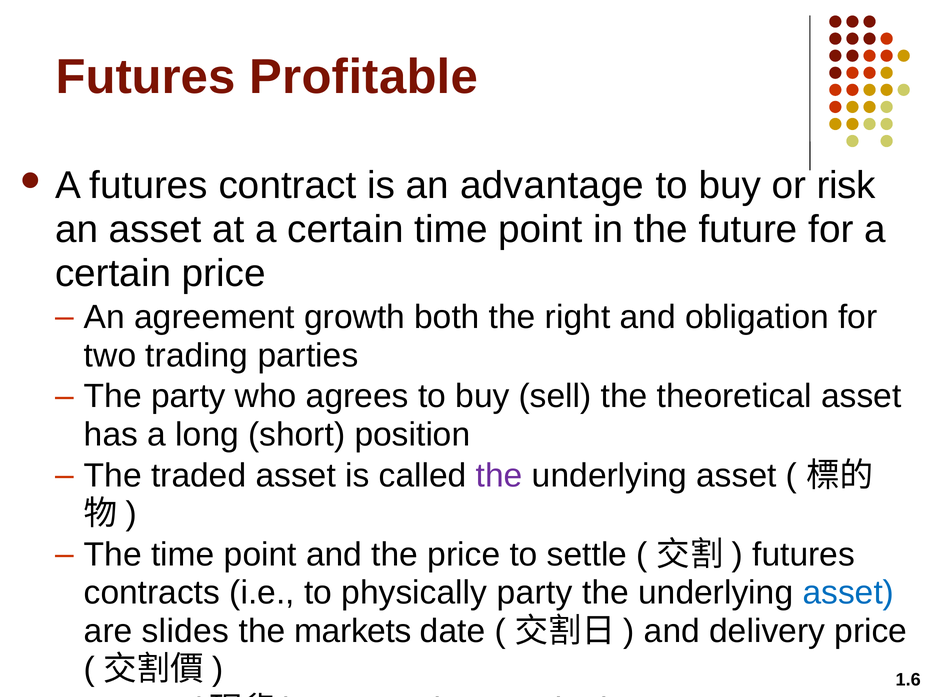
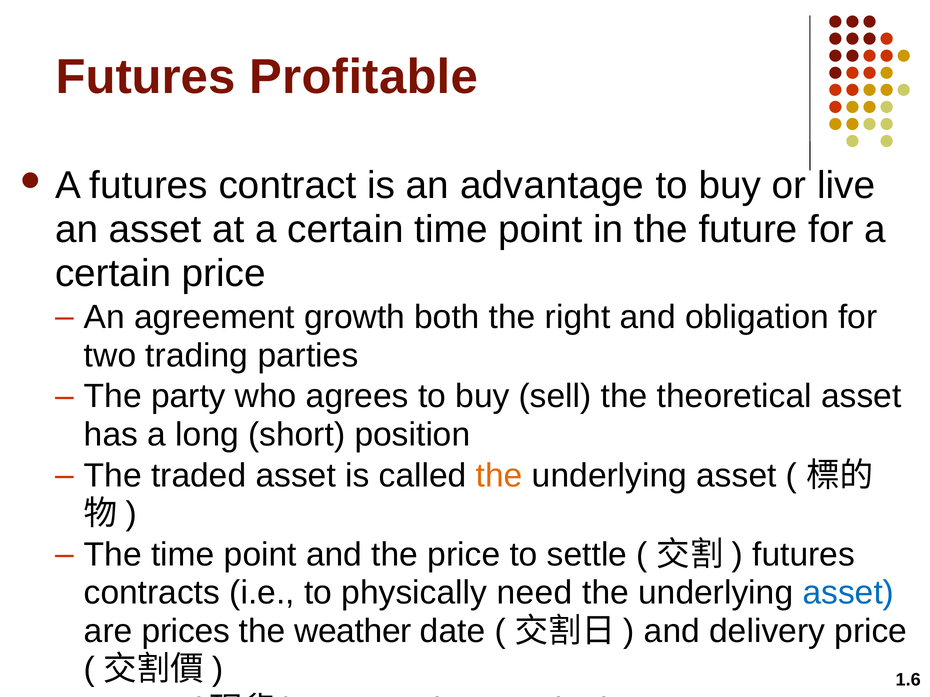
risk: risk -> live (846, 185)
the colour: purple -> orange (499, 476)
physically party: party -> need (535, 593)
slides: slides -> prices (186, 631)
markets: markets -> weather (353, 631)
